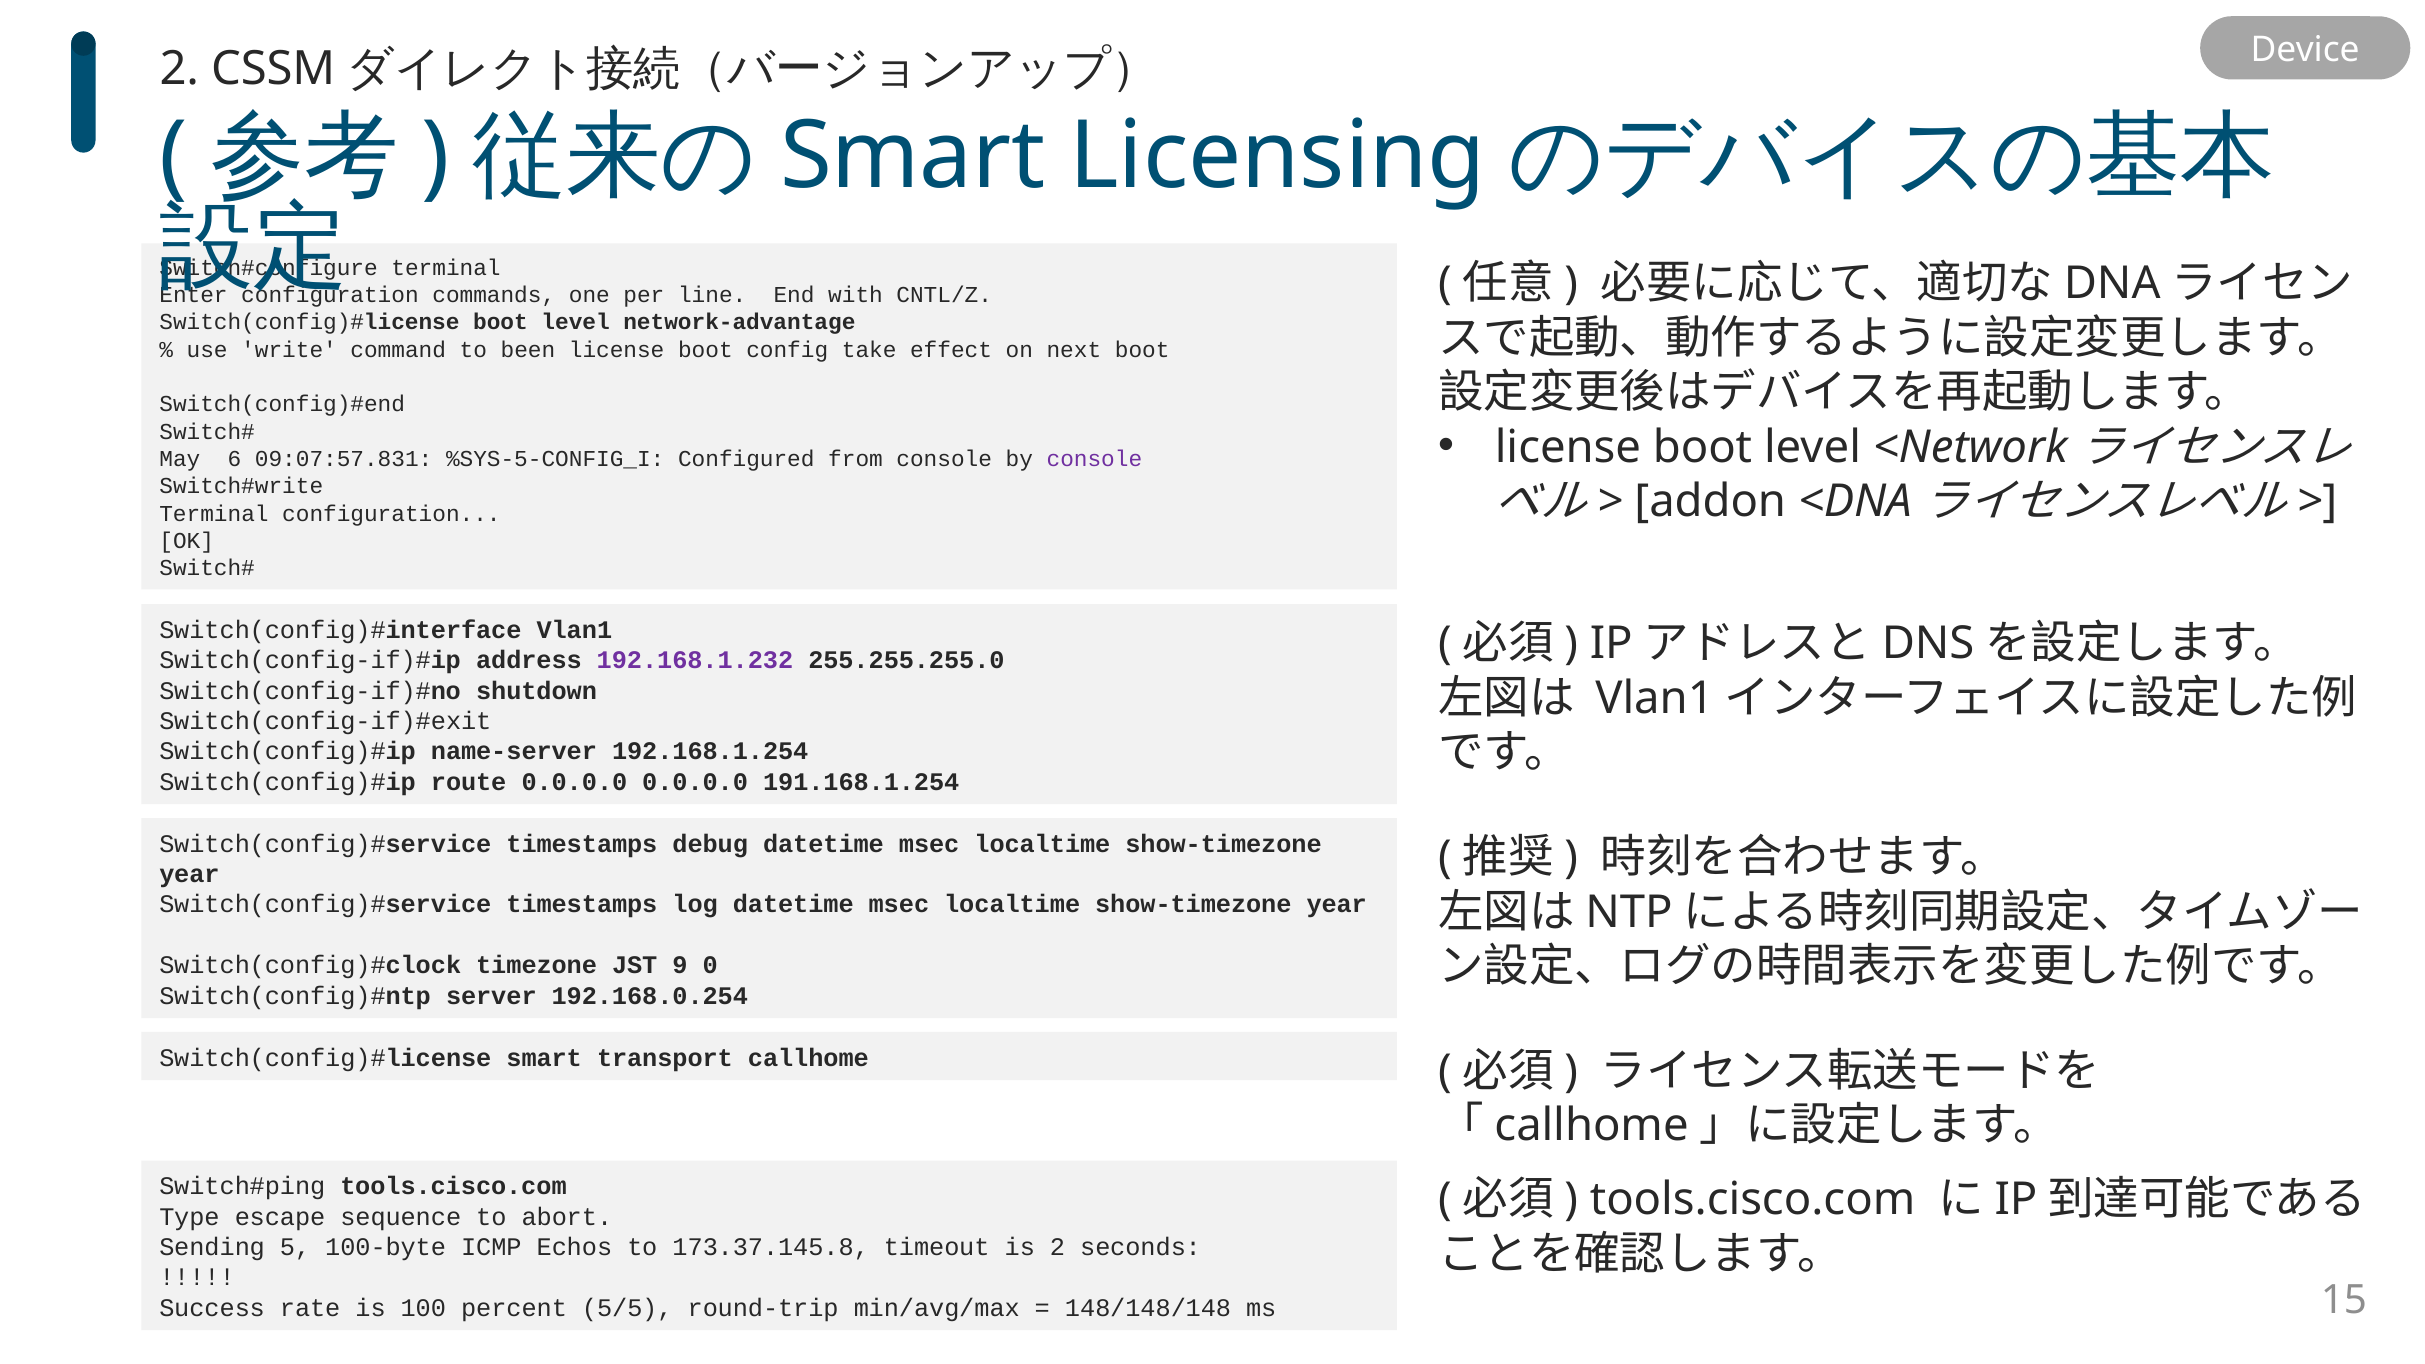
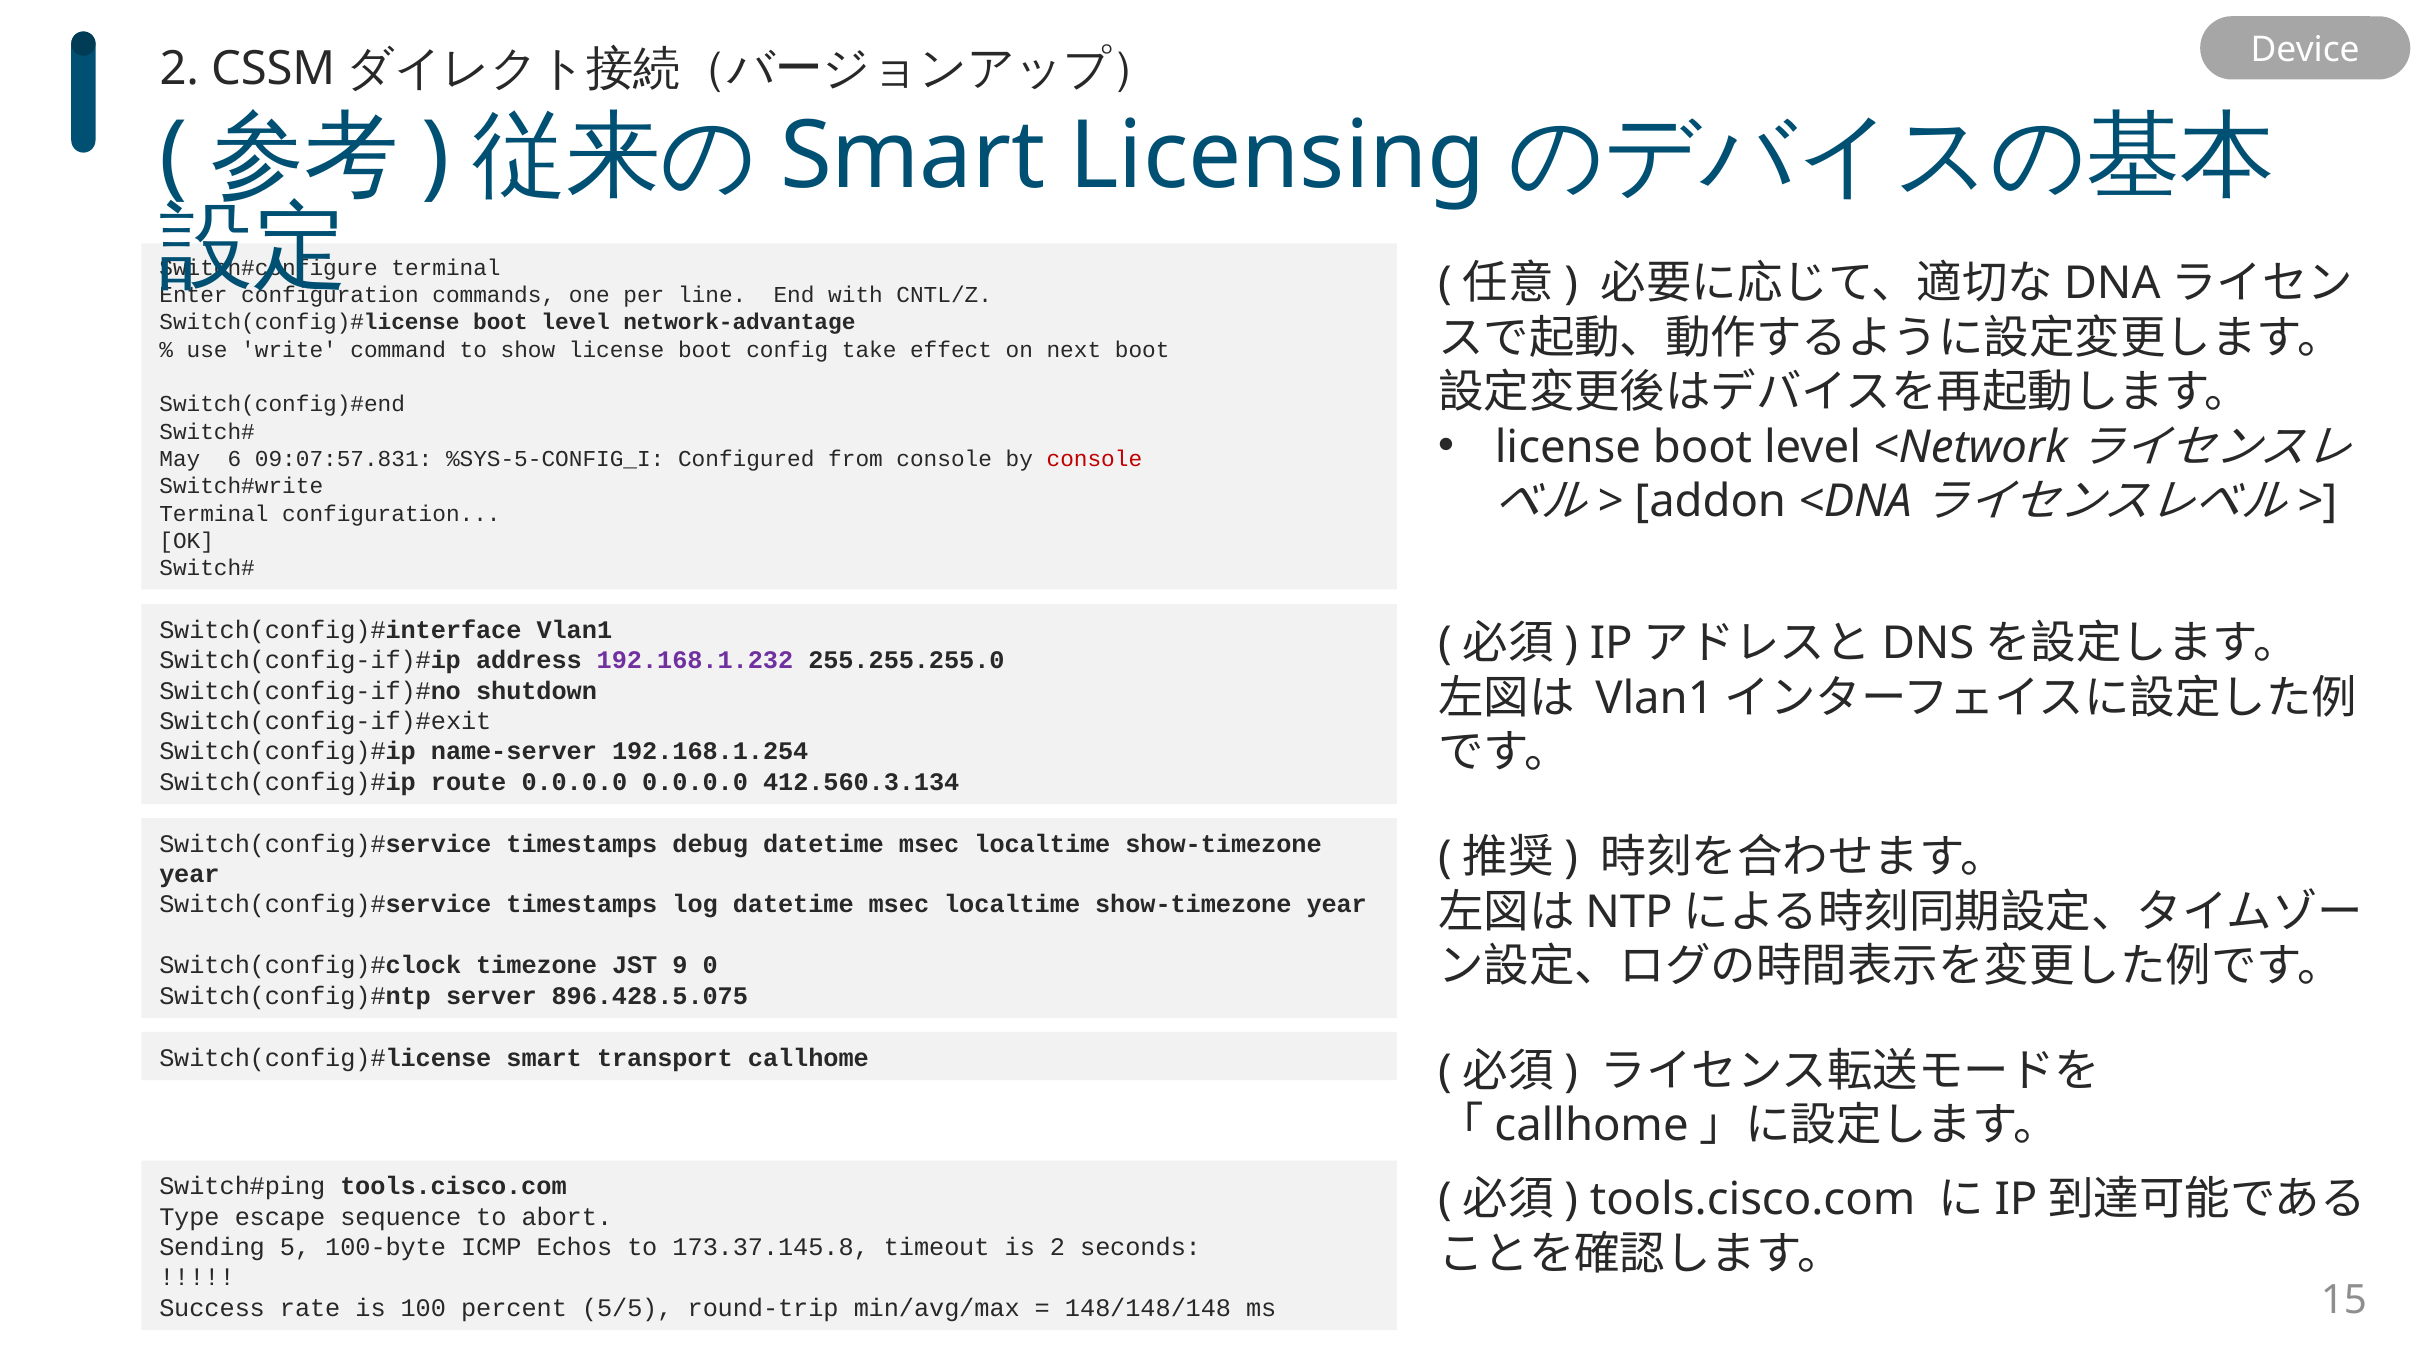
been: been -> show (528, 350)
console colour: purple -> red (1094, 459)
191.168.1.254: 191.168.1.254 -> 412.560.3.134 (861, 782)
192.168.0.254: 192.168.0.254 -> 896.428.5.075 (650, 996)
